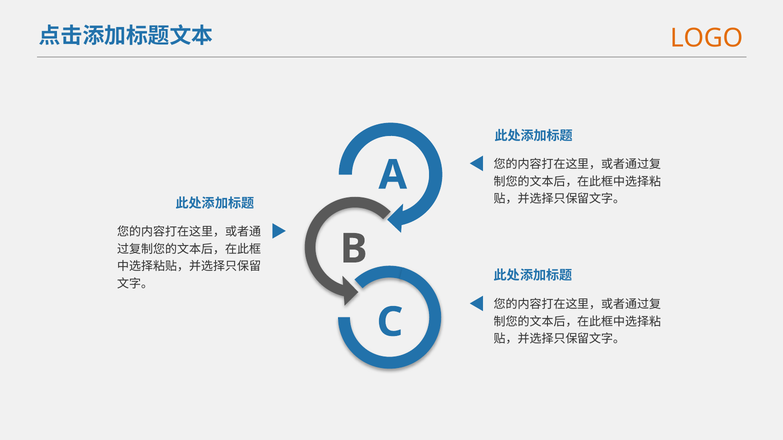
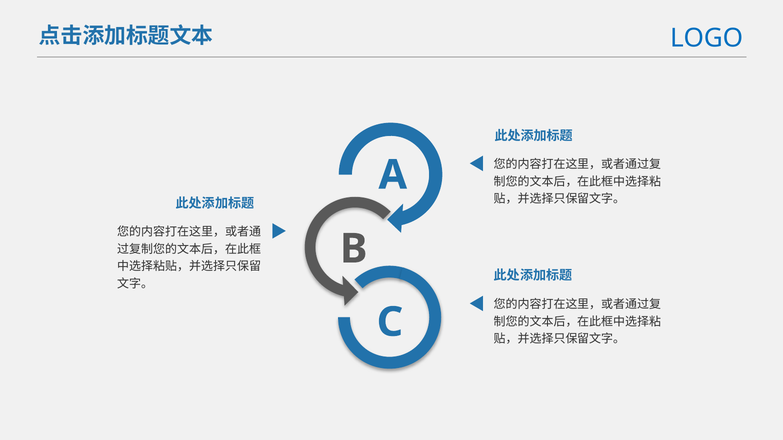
LOGO colour: orange -> blue (707, 38)
